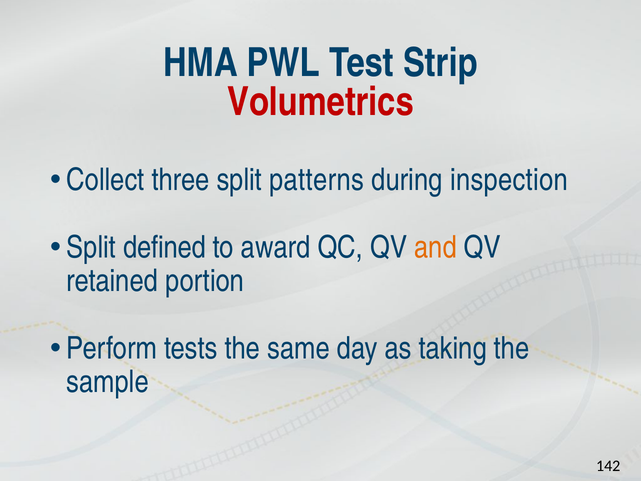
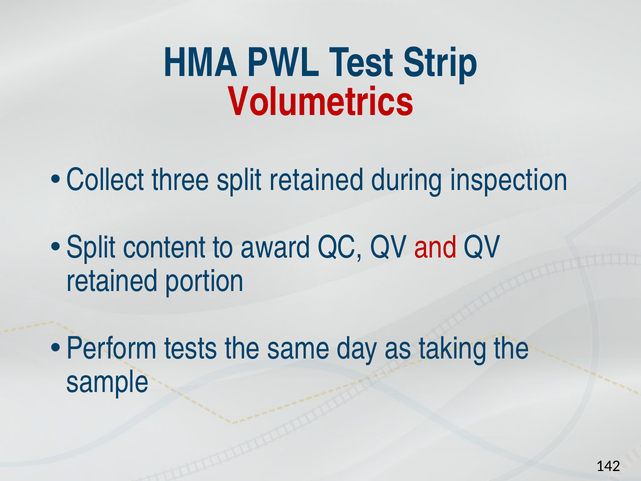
split patterns: patterns -> retained (317, 180)
defined: defined -> content (164, 247)
and colour: orange -> red (435, 247)
